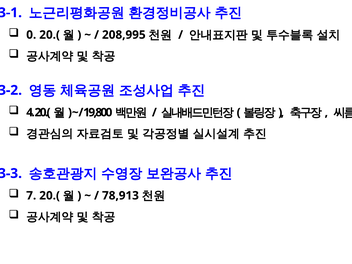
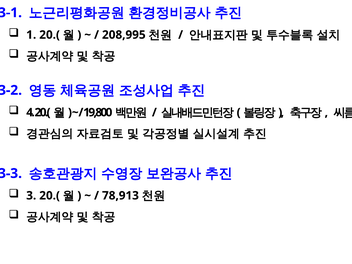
0: 0 -> 1 (31, 35)
7: 7 -> 3 (31, 196)
